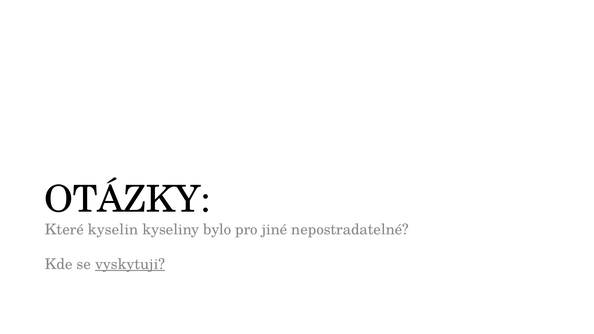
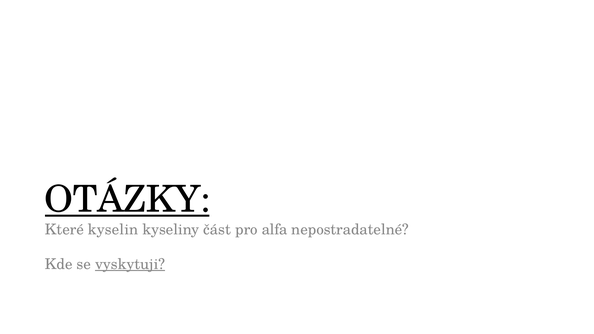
OTÁZKY underline: none -> present (127, 200)
bylo: bylo -> část (217, 230)
jiné: jiné -> alfa (275, 230)
